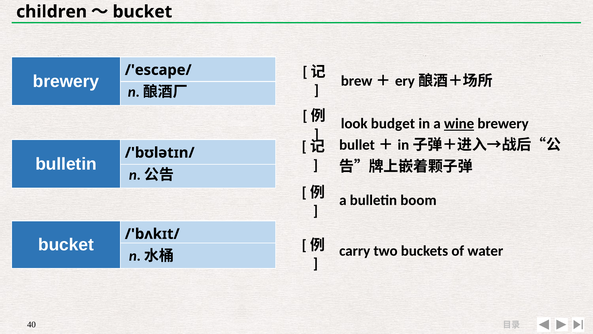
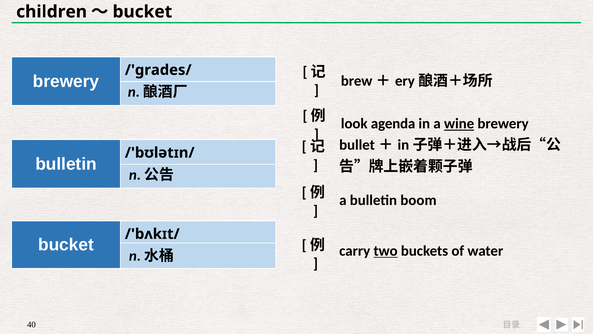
/'escape/: /'escape/ -> /'grades/ (158, 70)
budget: budget -> agenda (393, 124)
two underline: none -> present (386, 251)
